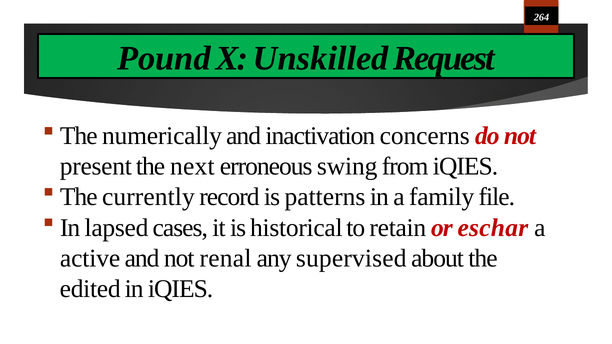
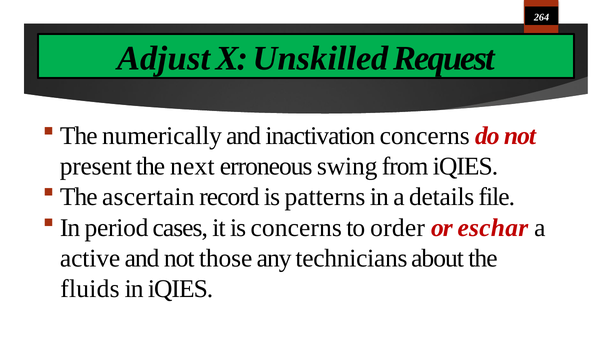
Pound: Pound -> Adjust (164, 59)
currently: currently -> ascertain (148, 197)
family: family -> details (442, 197)
lapsed: lapsed -> period (116, 228)
is historical: historical -> concerns (296, 228)
retain: retain -> order (398, 228)
renal: renal -> those (226, 258)
supervised: supervised -> technicians (351, 258)
edited: edited -> fluids (90, 289)
